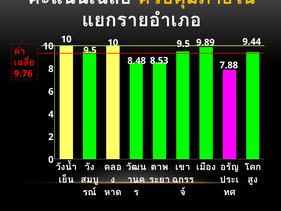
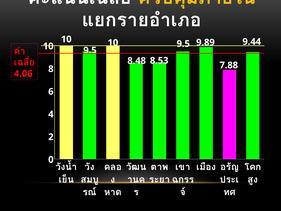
9.76: 9.76 -> 4.06 (23, 74)
